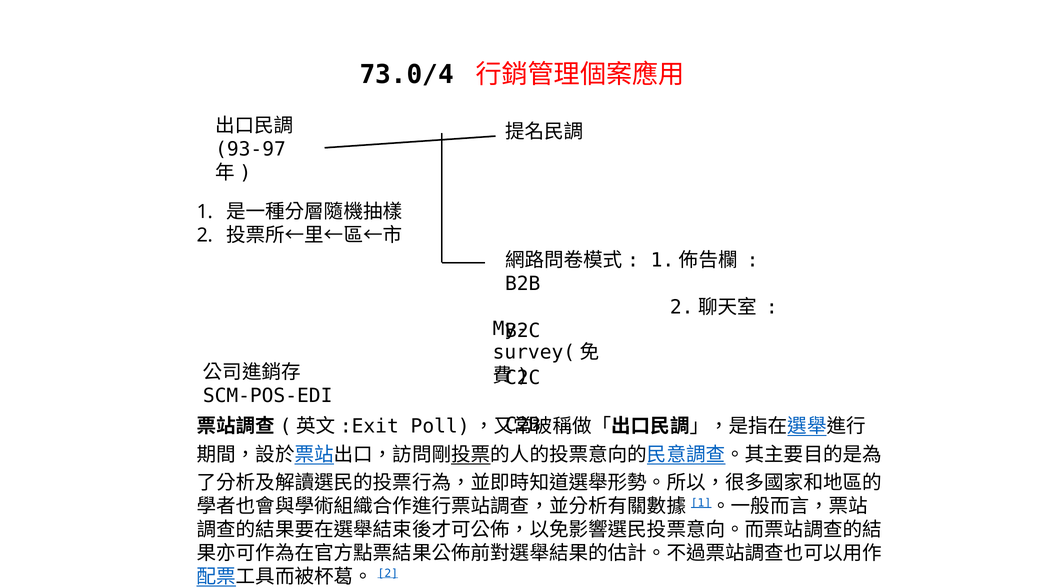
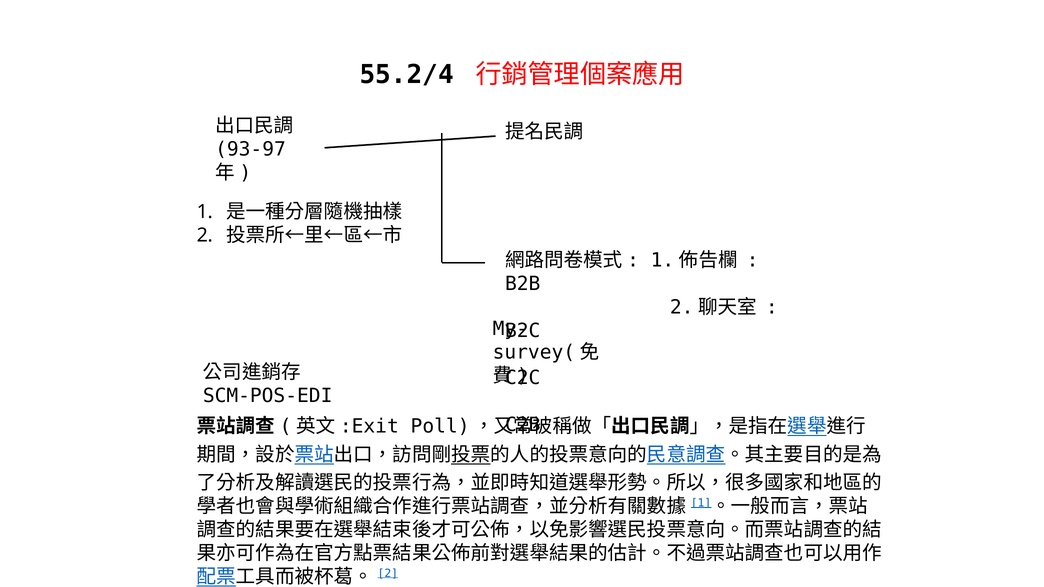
73.0/4: 73.0/4 -> 55.2/4 (407, 74)
